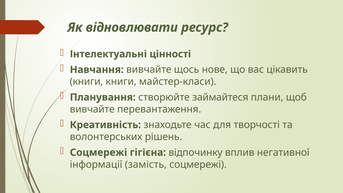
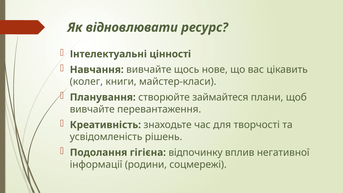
книги: книги -> колег (86, 82)
волонтерських: волонтерських -> усвідомленість (106, 137)
Соцмережі: Соцмережі -> Подолання (99, 152)
замість: замість -> родини (146, 164)
